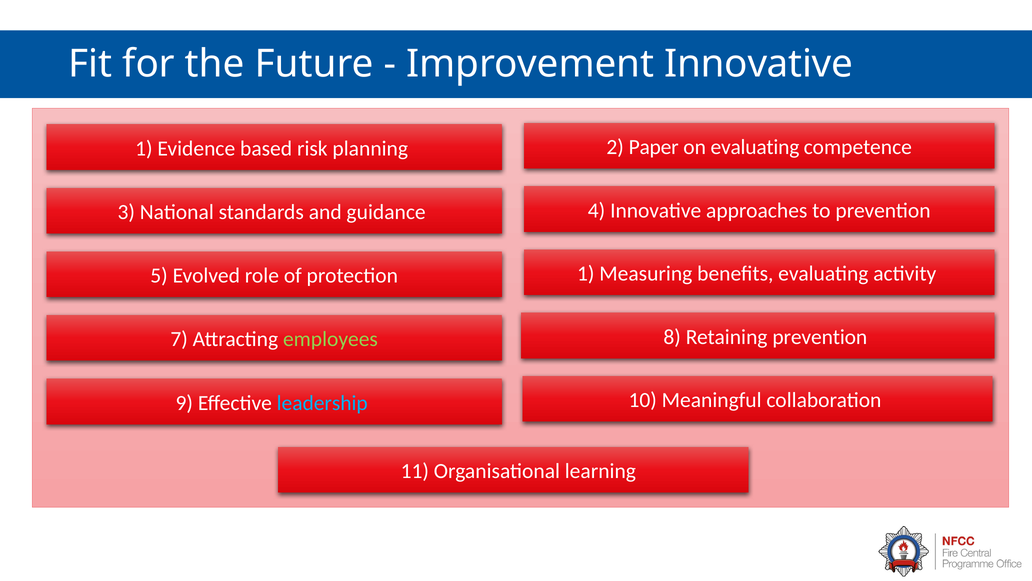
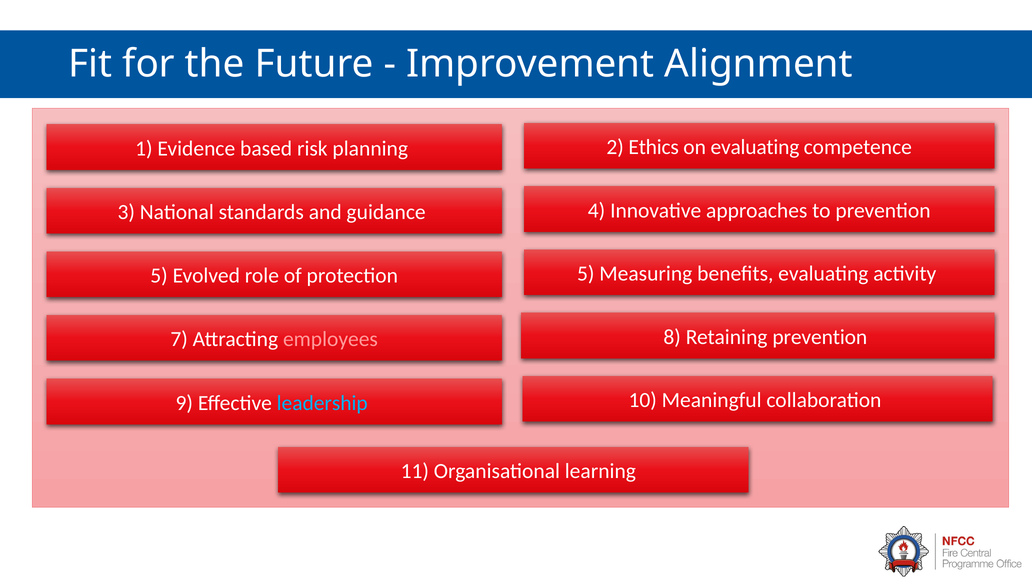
Improvement Innovative: Innovative -> Alignment (759, 64)
Paper: Paper -> Ethics (654, 147)
protection 1: 1 -> 5 (586, 273)
employees colour: light green -> pink (330, 339)
